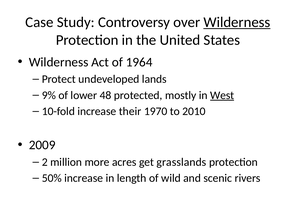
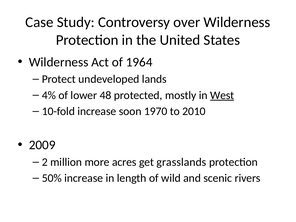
Wilderness underline: present -> none (237, 22)
9%: 9% -> 4% (49, 95)
their: their -> soon (130, 111)
